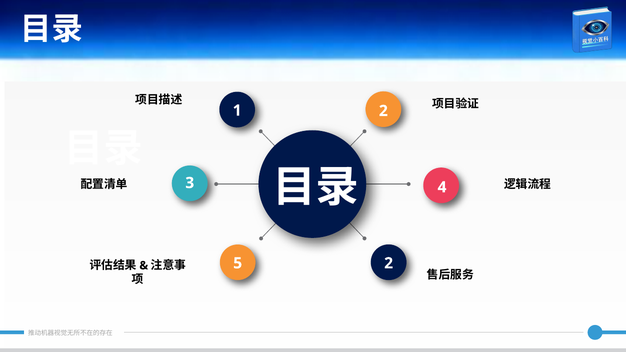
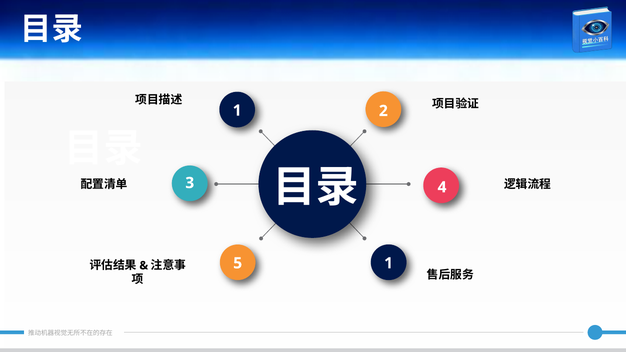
5 2: 2 -> 1 (389, 263)
